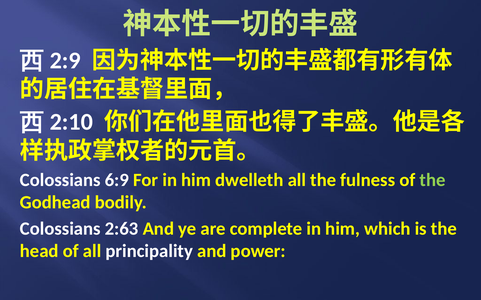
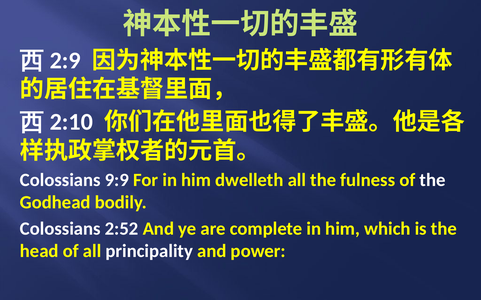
6:9: 6:9 -> 9:9 (117, 180)
the colour: light green -> white (433, 180)
2:63: 2:63 -> 2:52 (122, 229)
